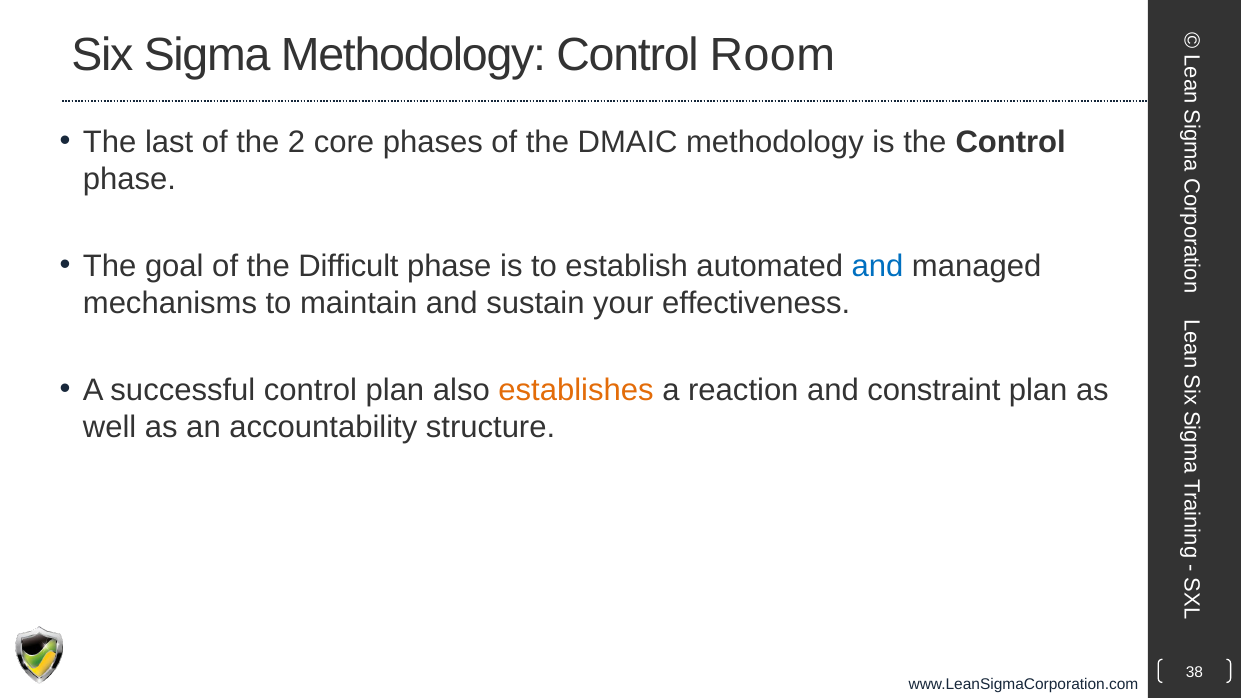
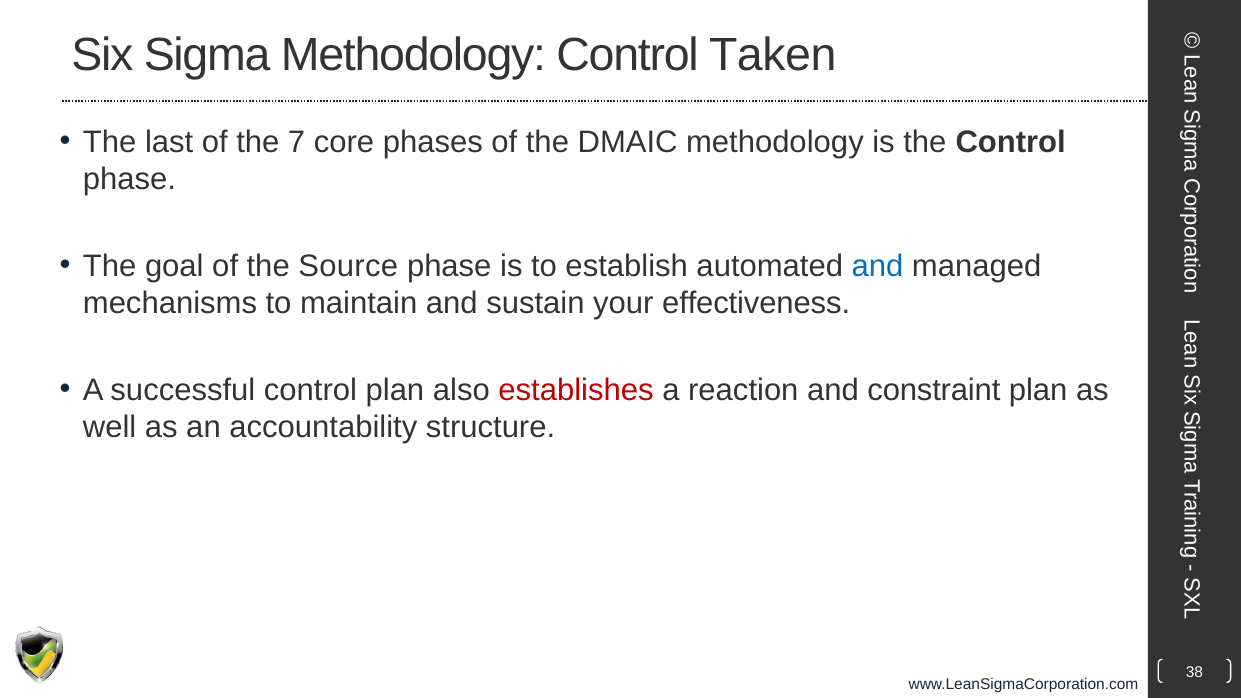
Room: Room -> Taken (773, 55)
2: 2 -> 7 (297, 142)
Difficult: Difficult -> Source (348, 266)
establishes colour: orange -> red (576, 390)
